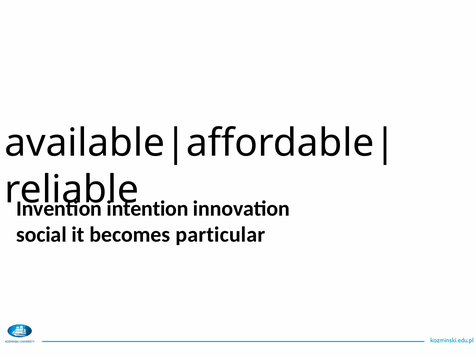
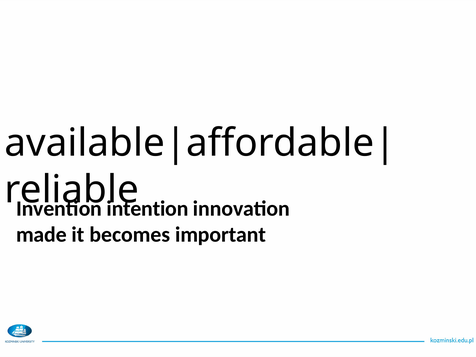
social: social -> made (41, 235)
particular: particular -> important (221, 235)
